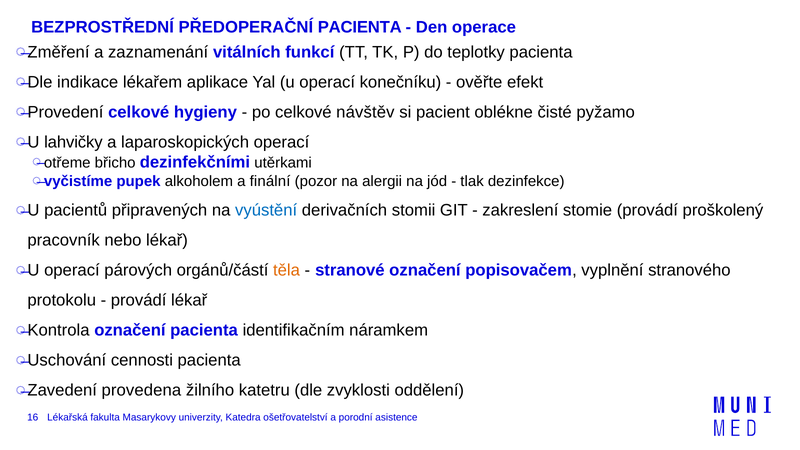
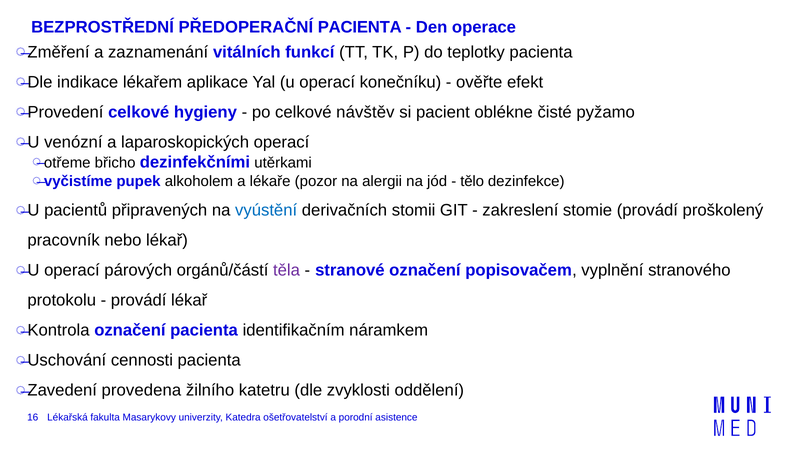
lahvičky: lahvičky -> venózní (73, 142)
finální: finální -> lékaře (270, 181)
tlak: tlak -> tělo (472, 181)
těla colour: orange -> purple (286, 270)
